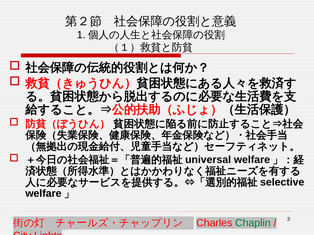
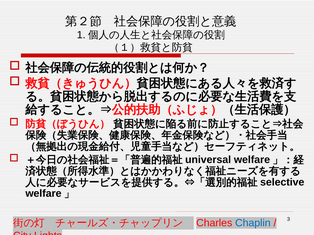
Chaplin colour: green -> blue (253, 224)
